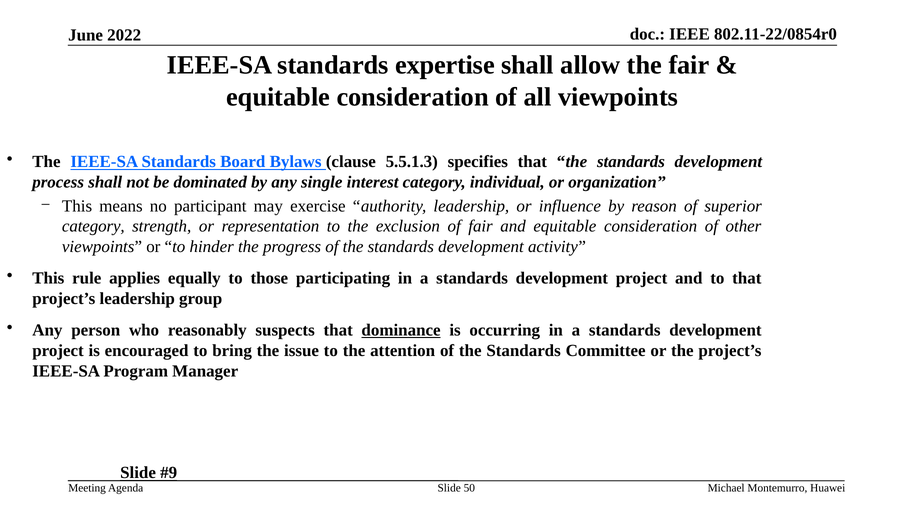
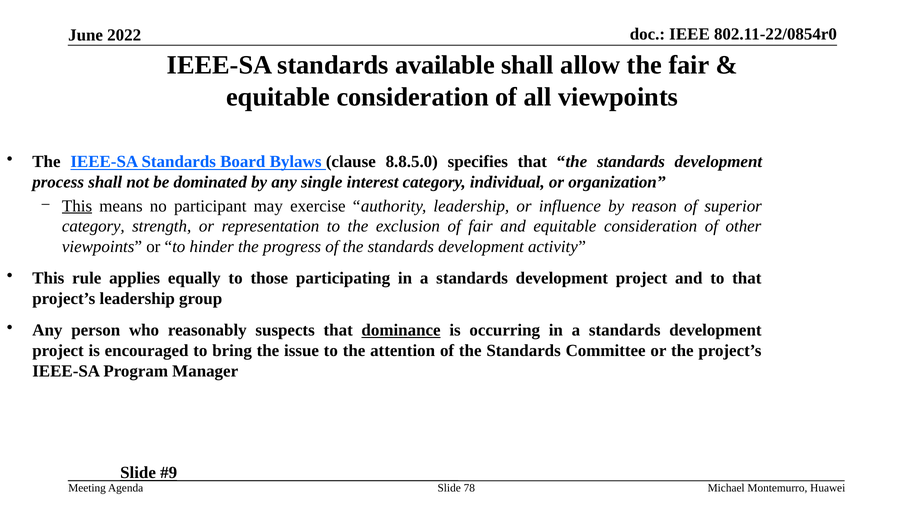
expertise: expertise -> available (445, 65)
5.5.1.3: 5.5.1.3 -> 8.8.5.0 (412, 162)
This underline: none -> present (77, 206)
50: 50 -> 78 (469, 488)
